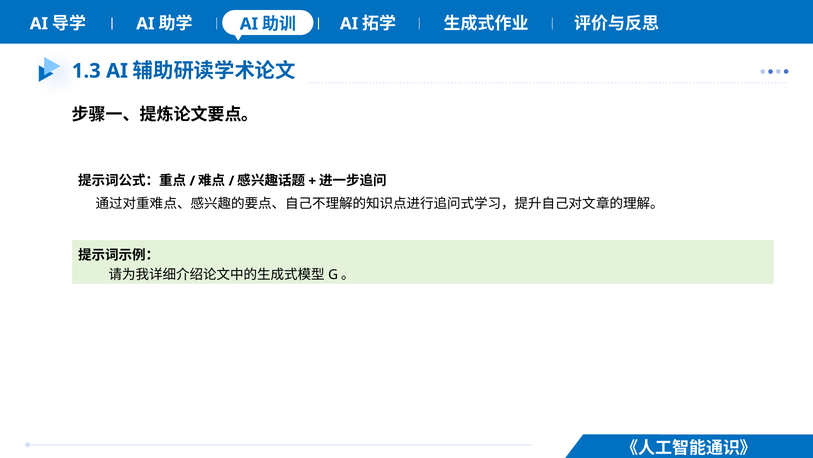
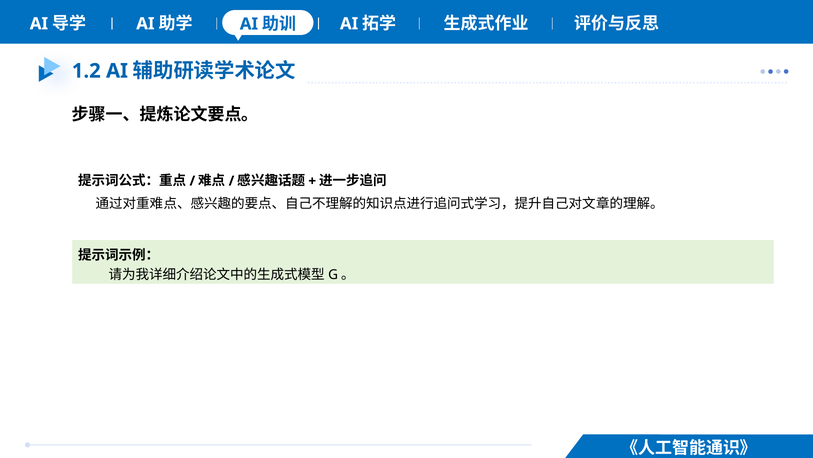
1.3: 1.3 -> 1.2 (86, 71)
